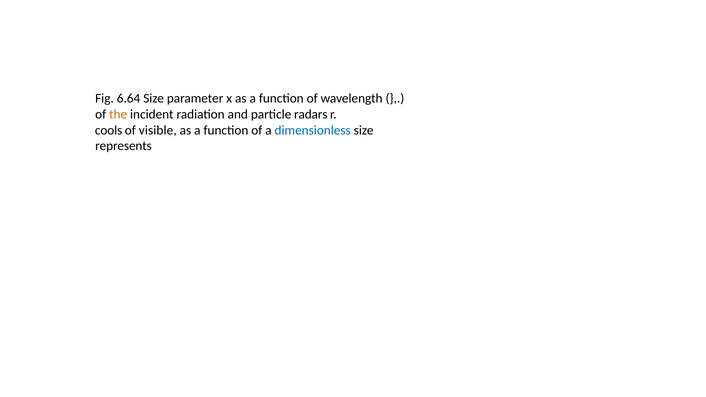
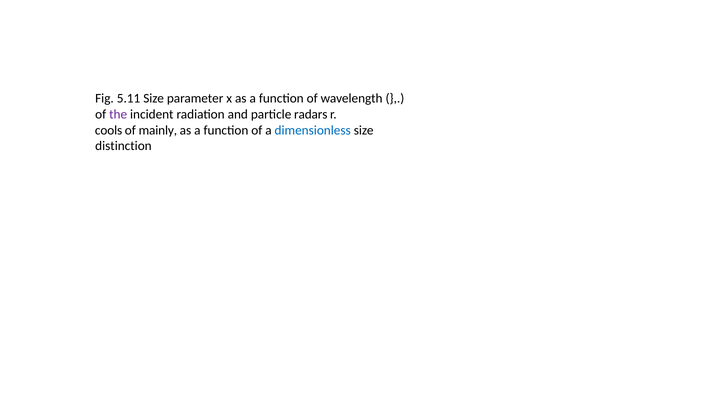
6.64: 6.64 -> 5.11 (129, 98)
the colour: orange -> purple (118, 114)
visible: visible -> mainly (158, 130)
represents: represents -> distinction (123, 146)
